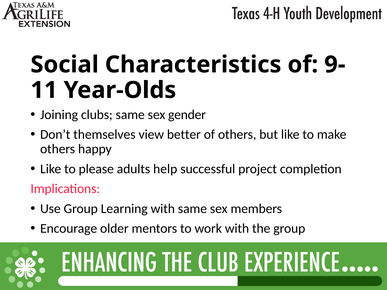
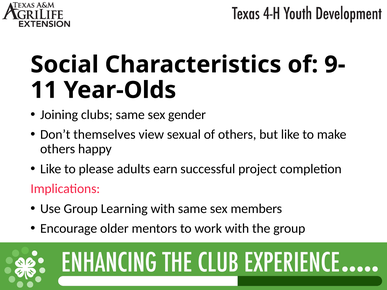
better: better -> sexual (184, 135)
help: help -> earn (165, 169)
